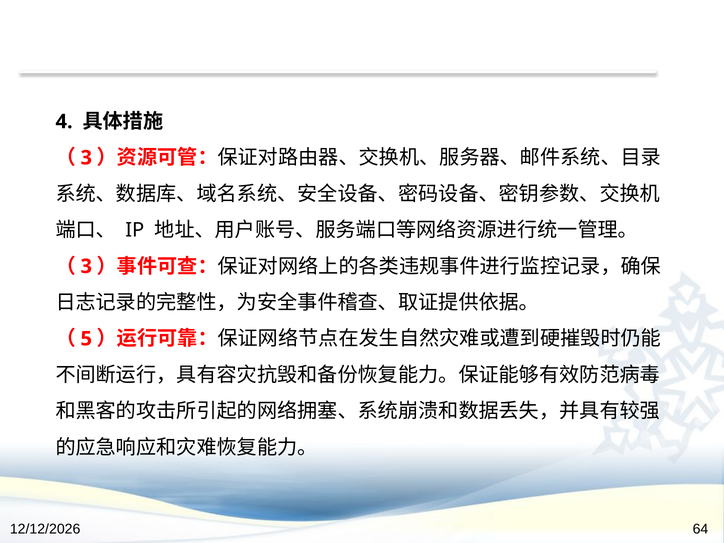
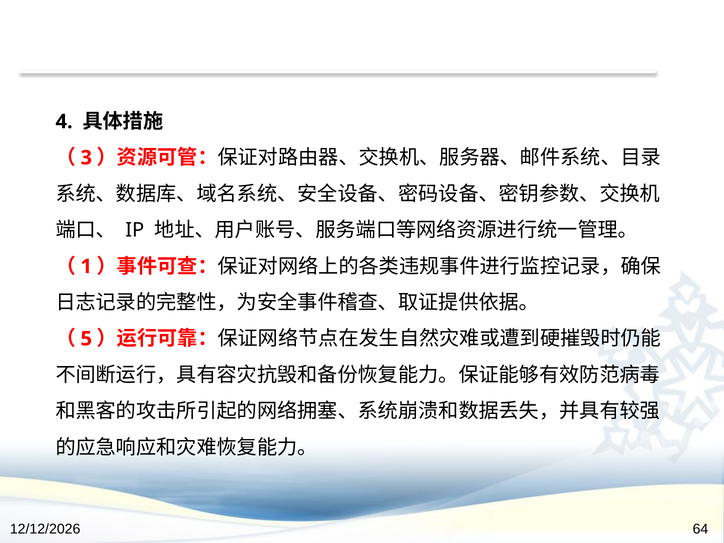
3: 3 -> 1 (86, 266)
